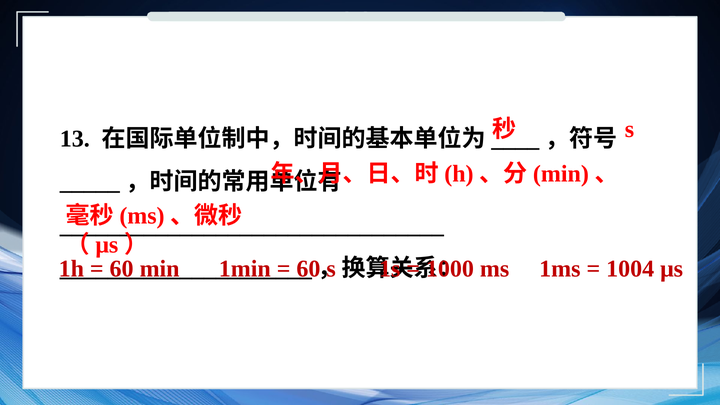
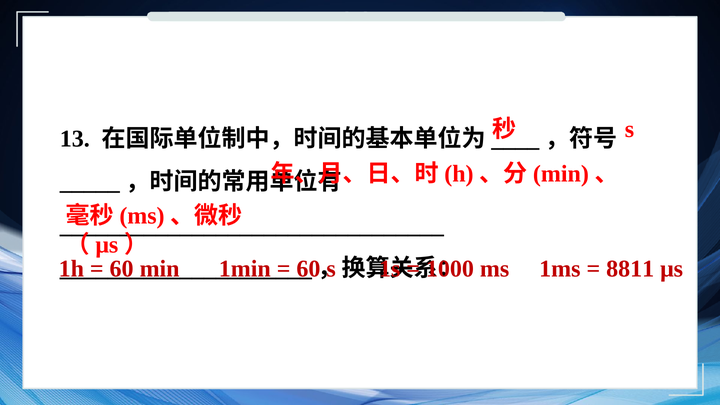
1004: 1004 -> 8811 (630, 269)
